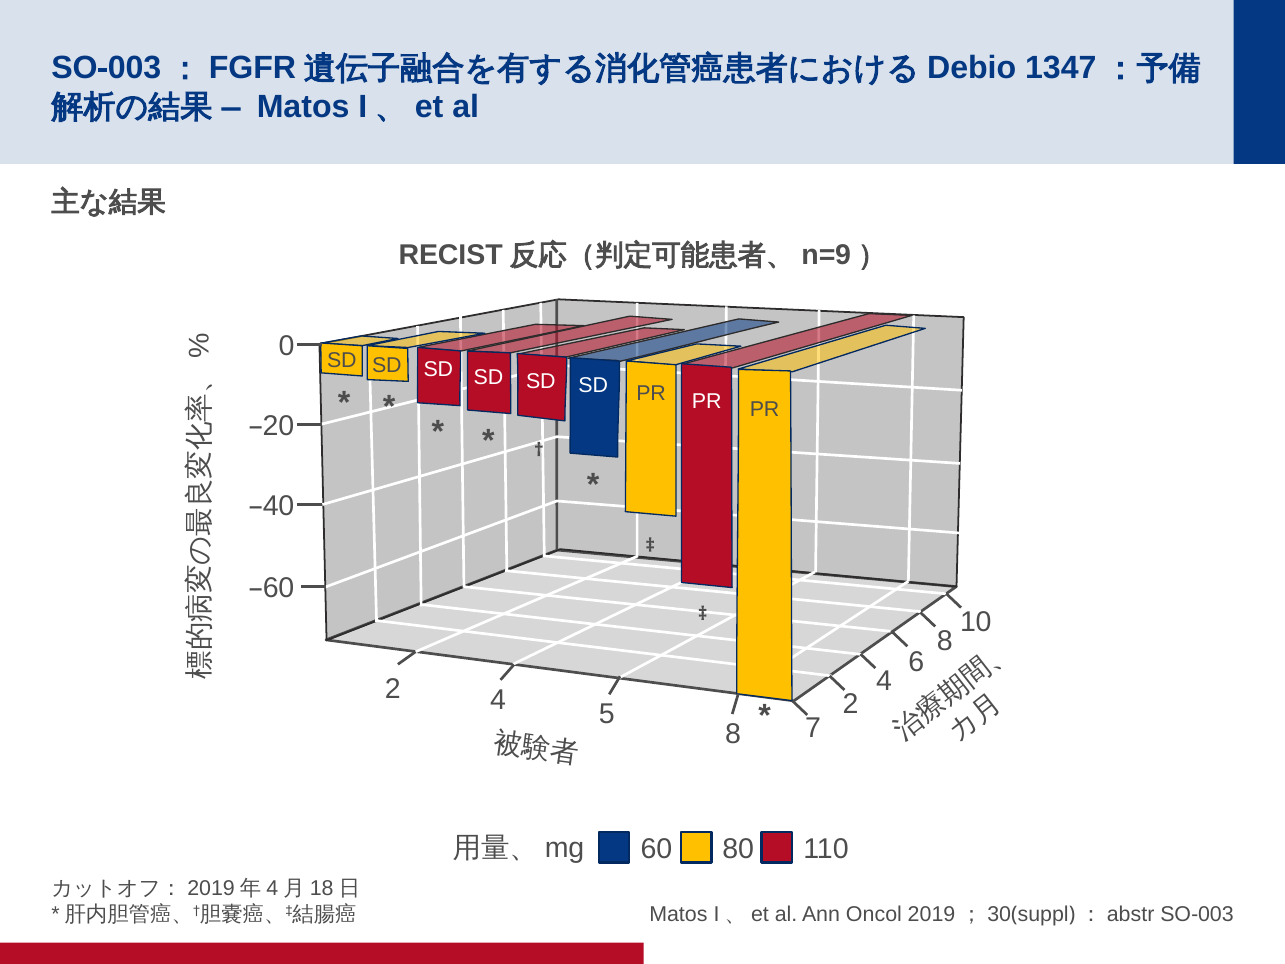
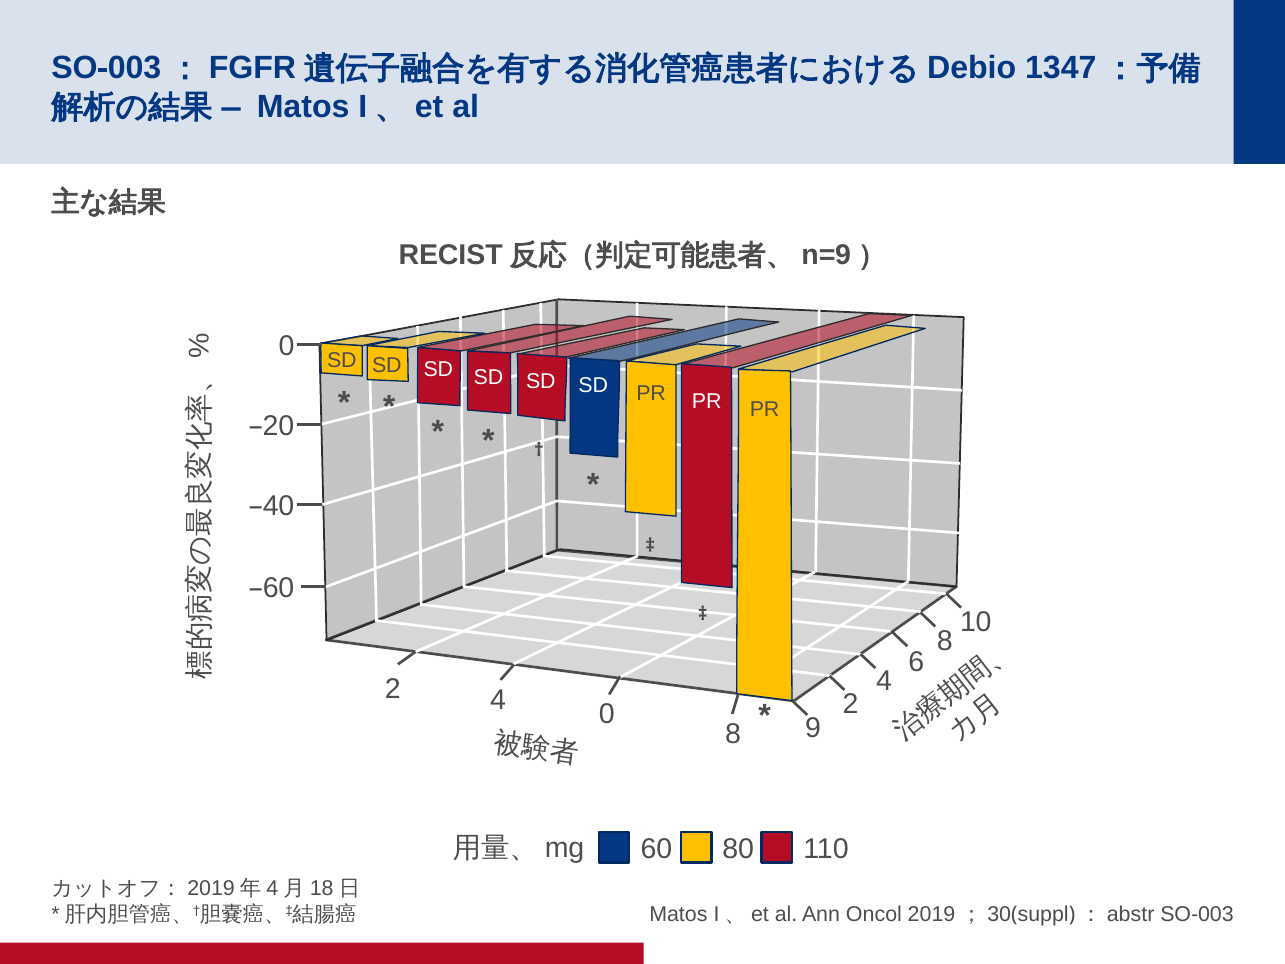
4 5: 5 -> 0 (607, 714)
7: 7 -> 9 (813, 728)
